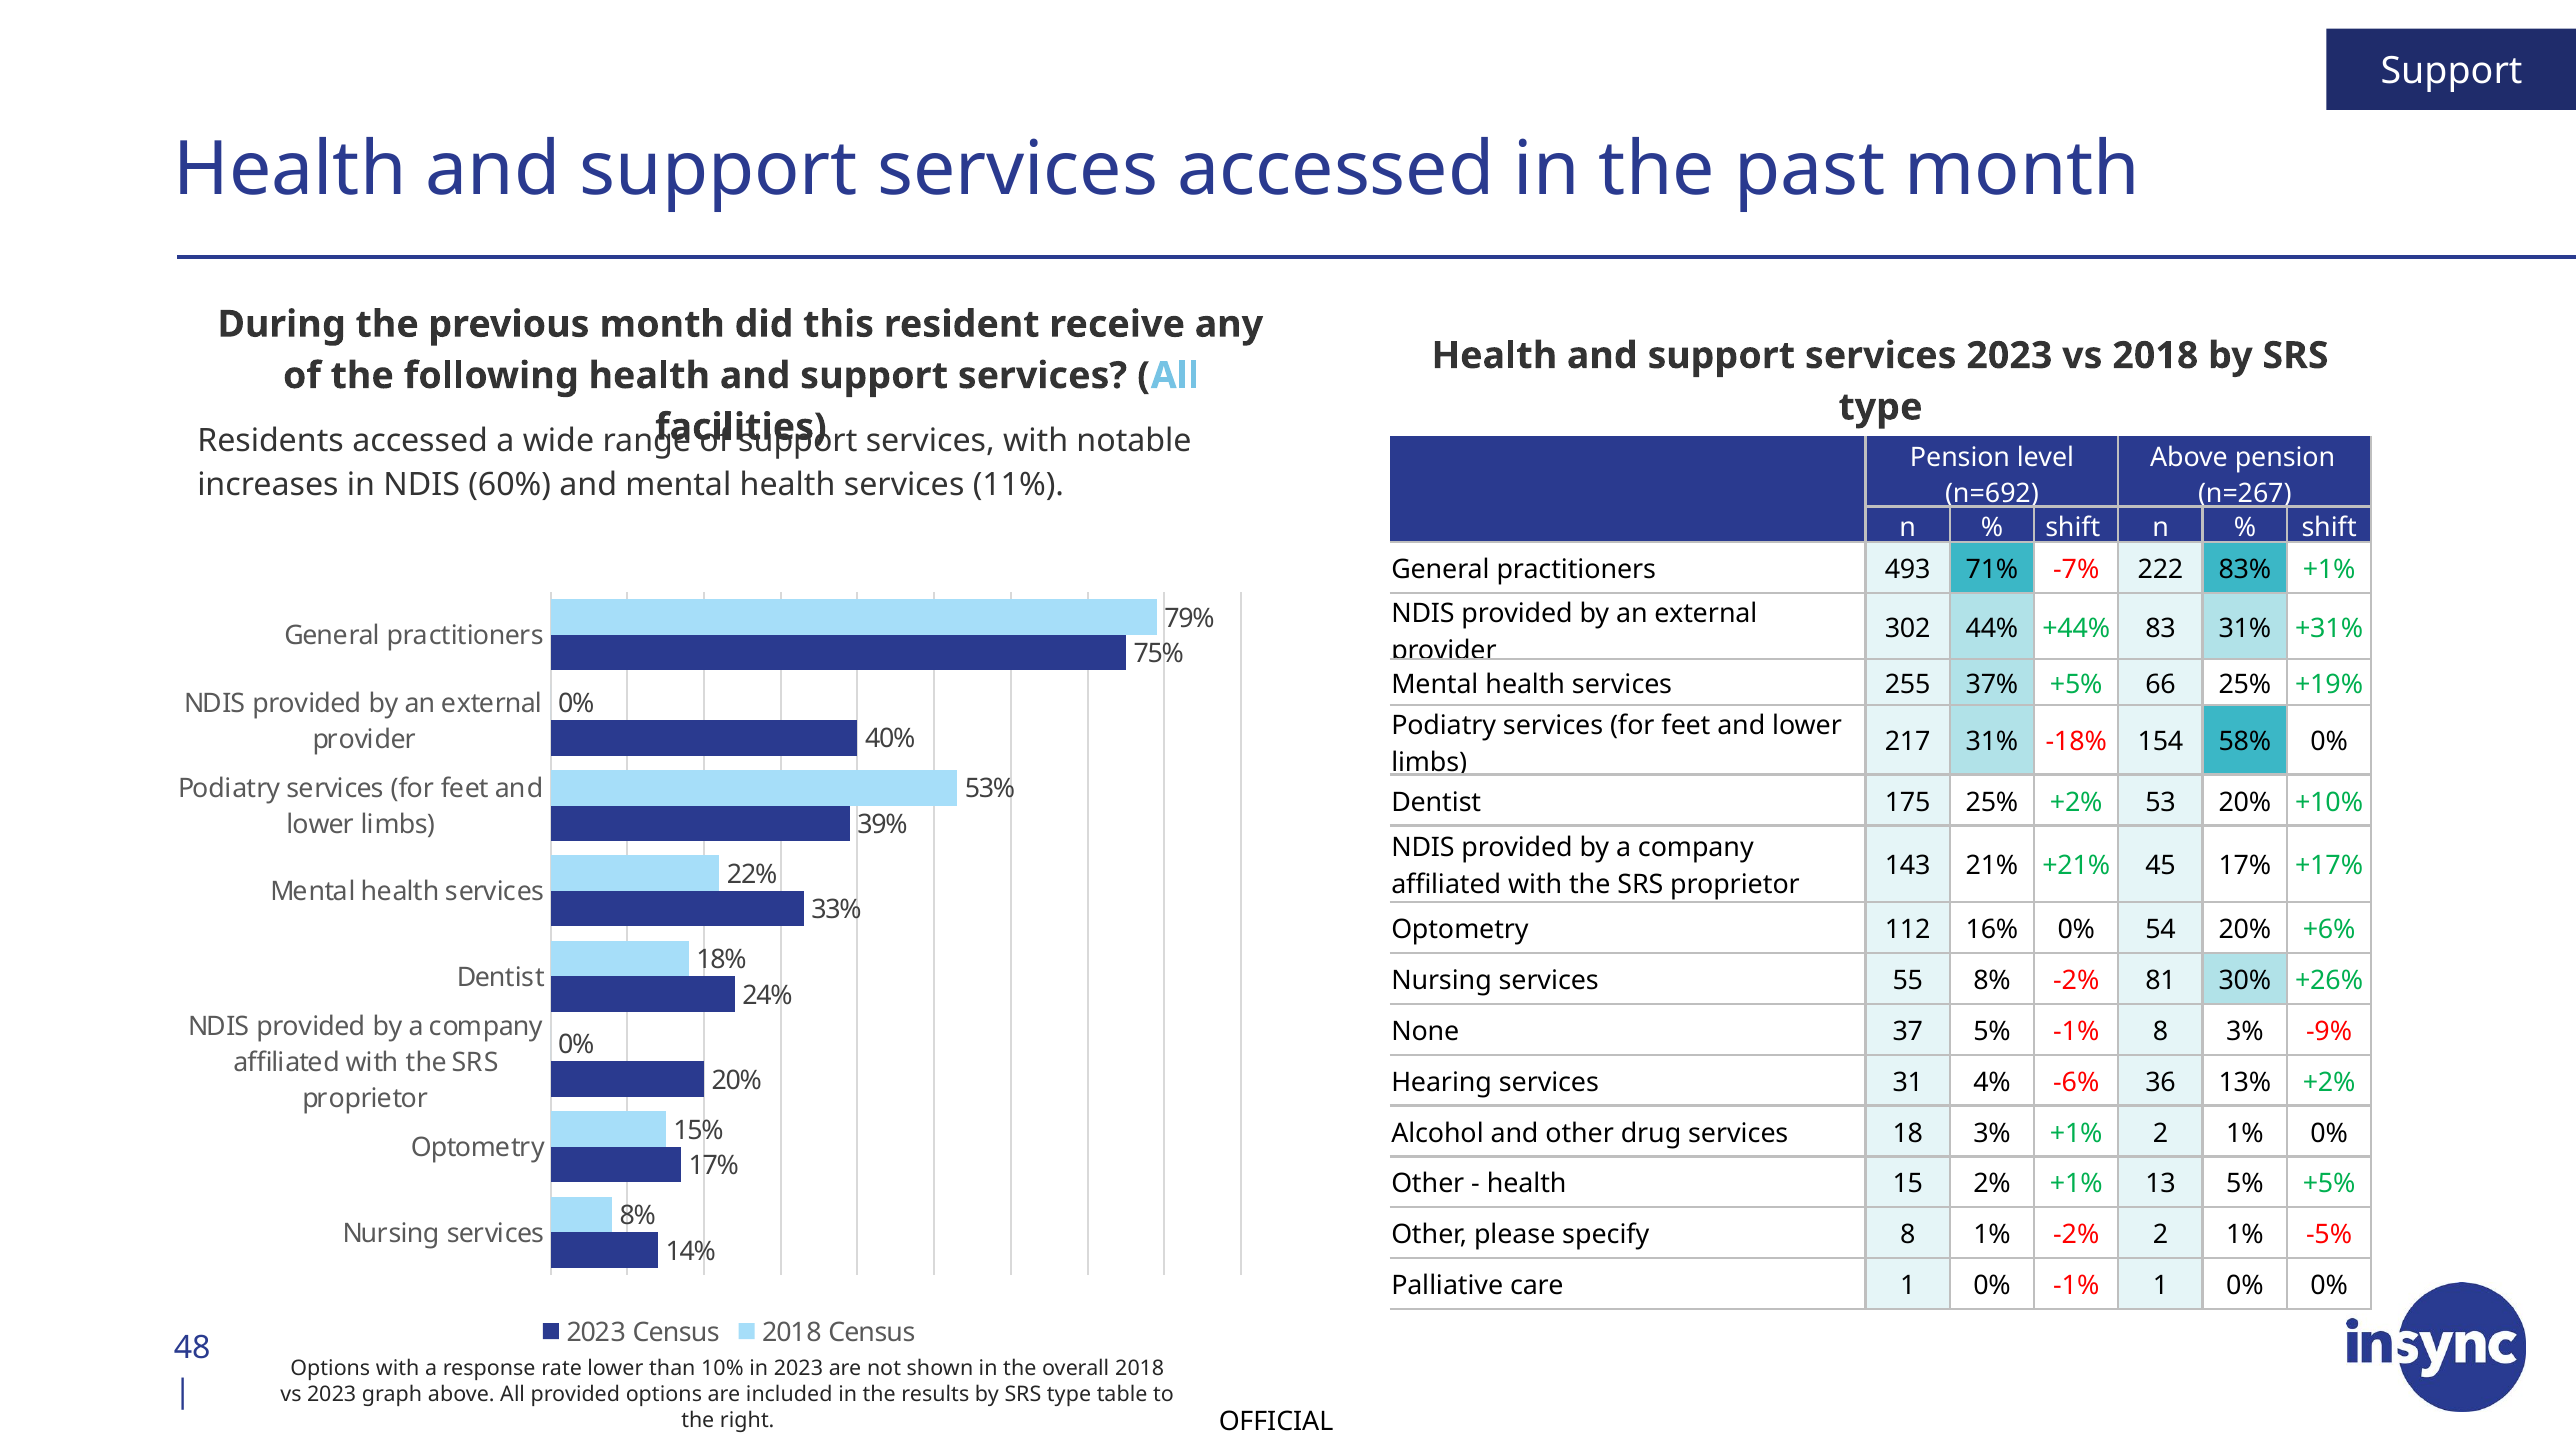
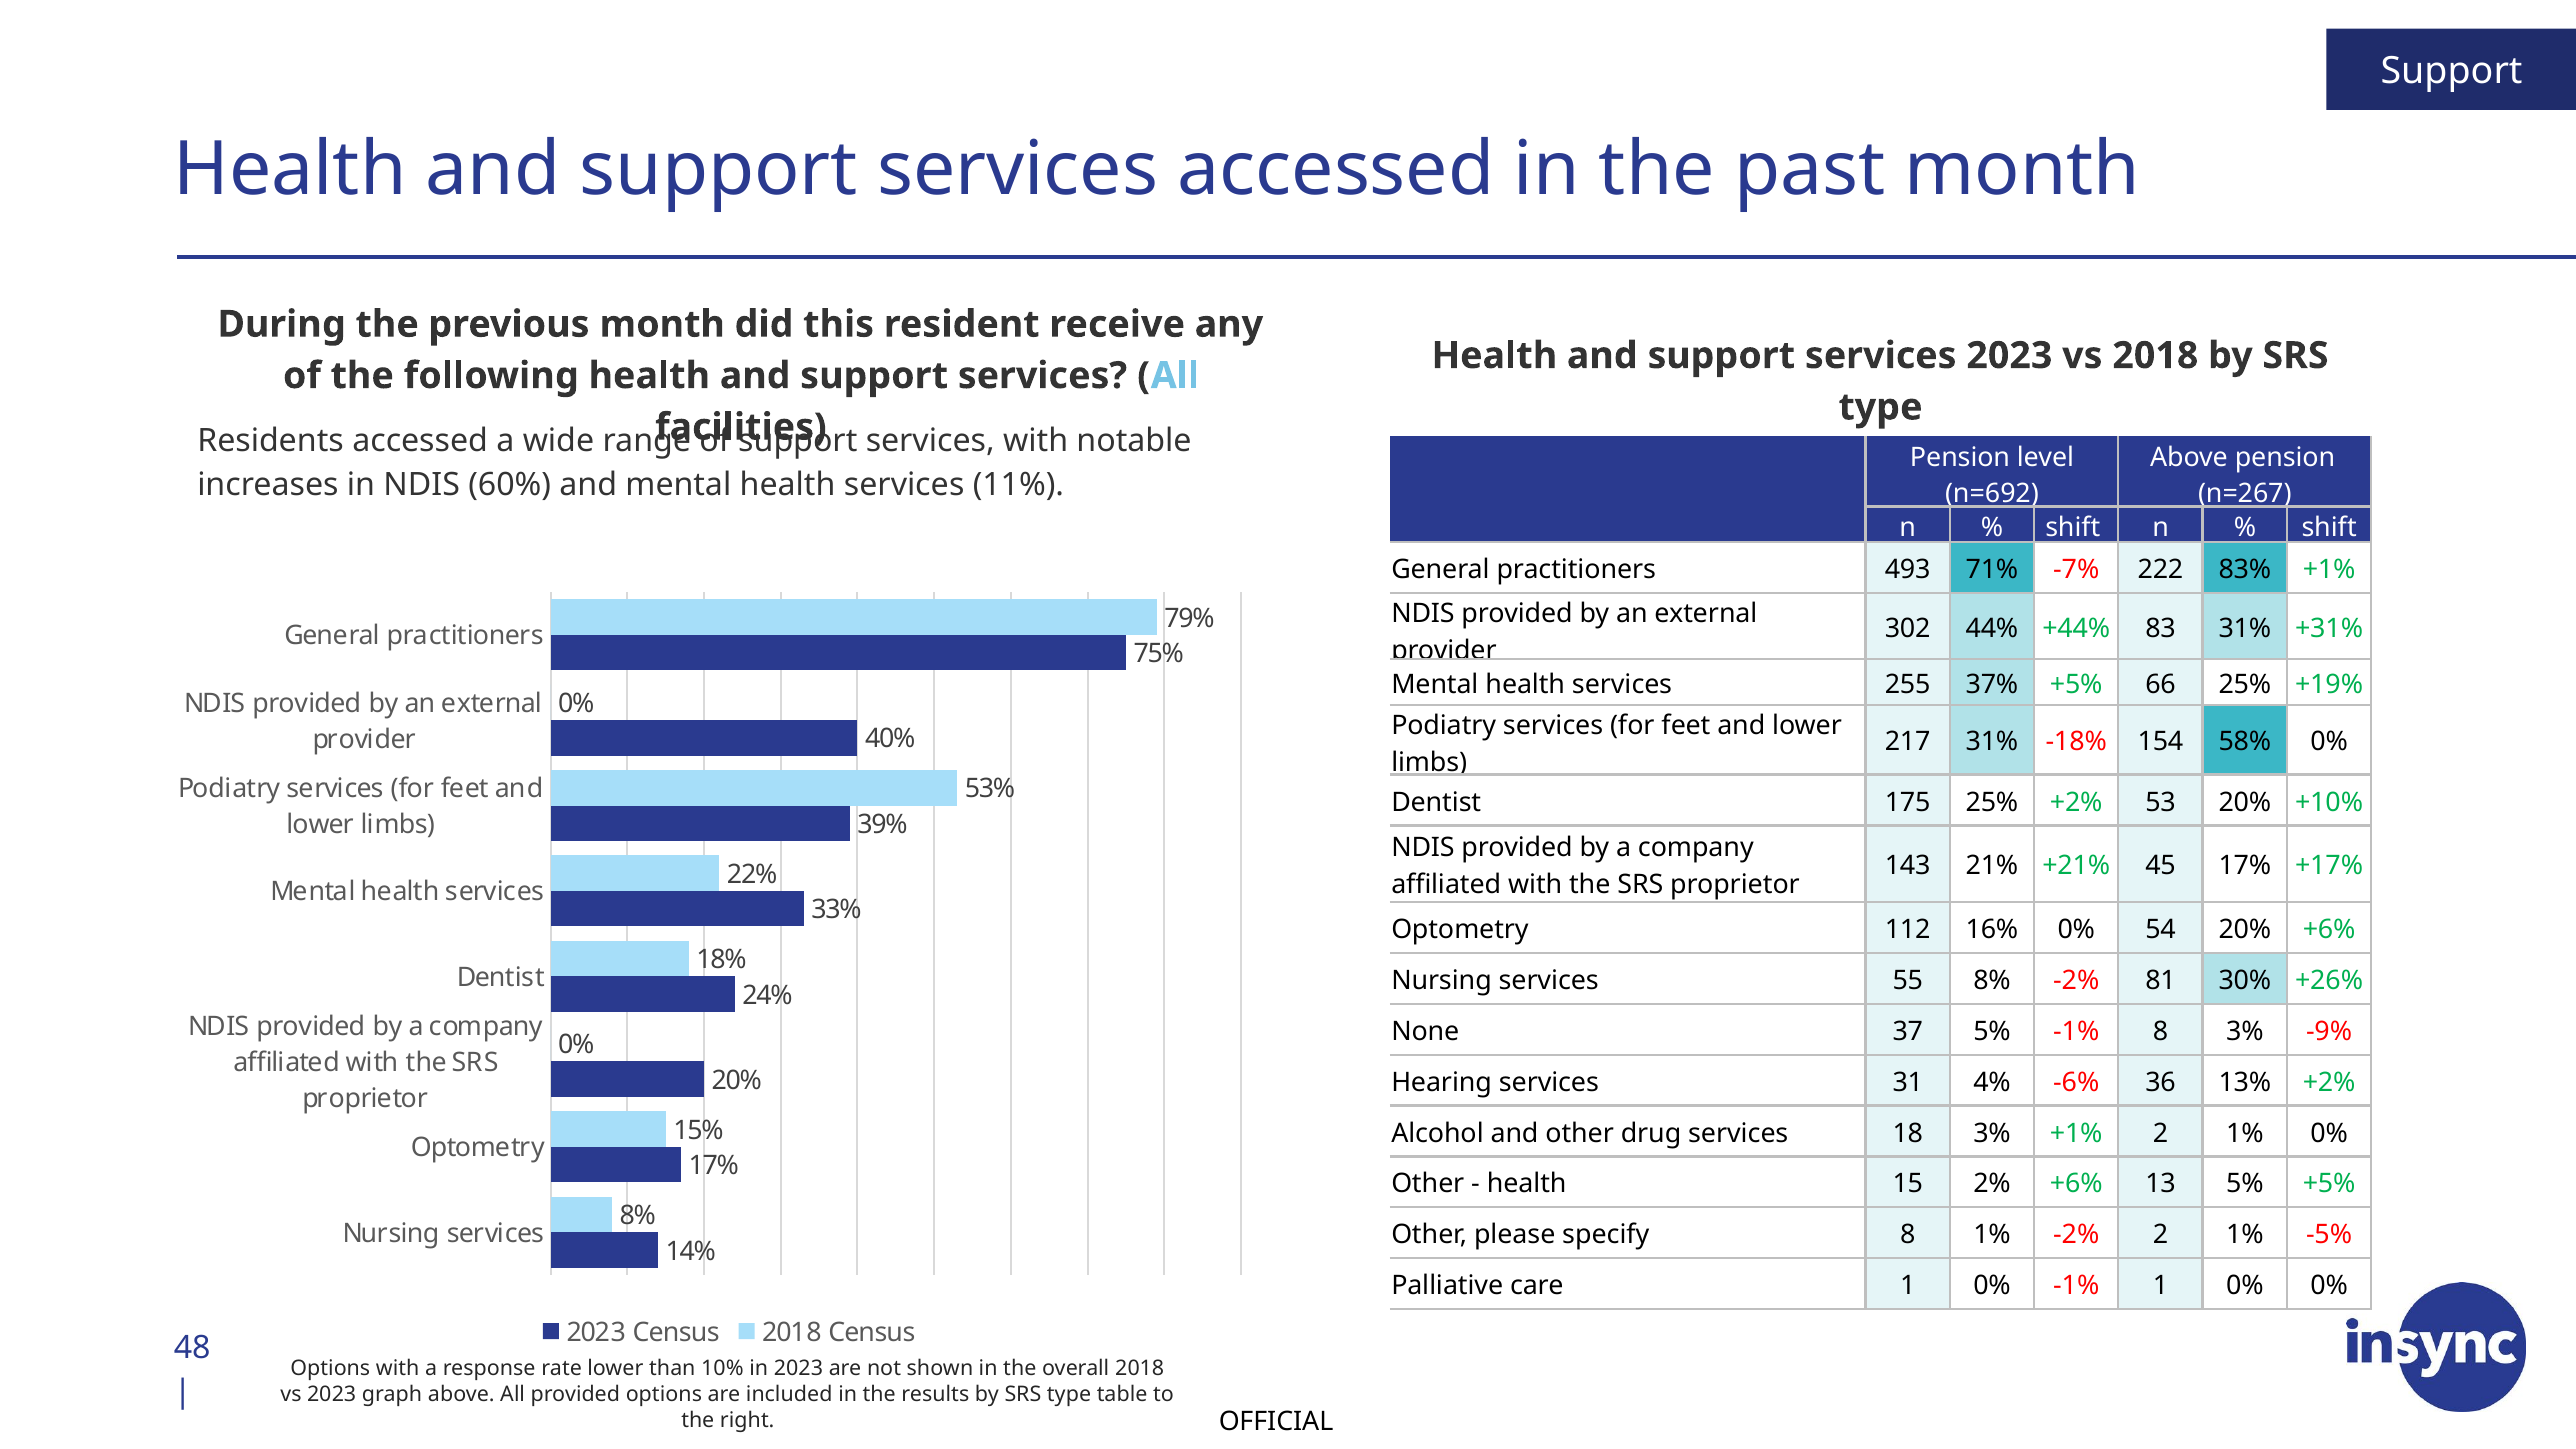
2% +1%: +1% -> +6% (2076, 1184)
